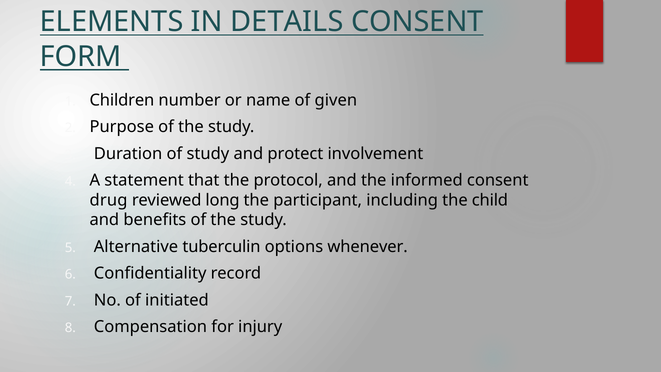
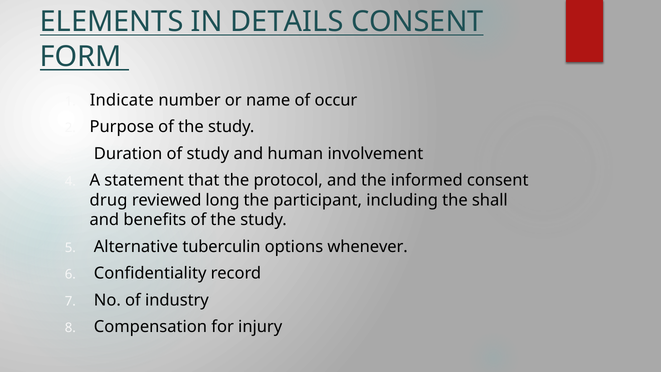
Children: Children -> Indicate (122, 100)
given: given -> occur (336, 100)
protect: protect -> human (295, 154)
child: child -> shall (490, 200)
initiated: initiated -> industry (177, 300)
